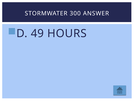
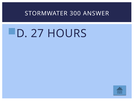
49: 49 -> 27 (37, 33)
